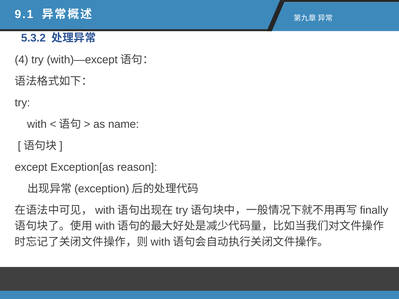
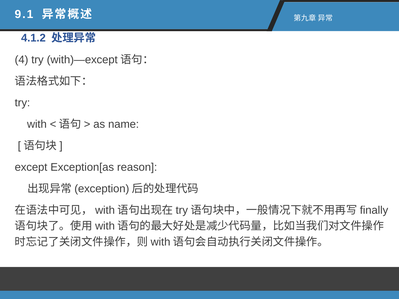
5.3.2: 5.3.2 -> 4.1.2 (33, 38)
